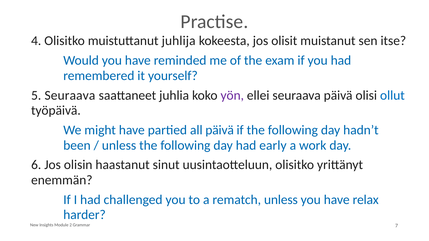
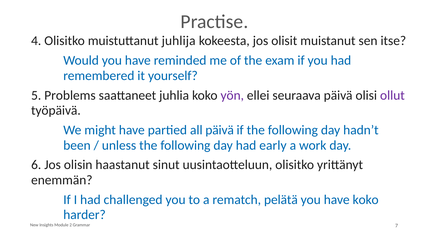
5 Seuraava: Seuraava -> Problems (70, 95)
ollut colour: blue -> purple (392, 95)
rematch unless: unless -> pelätä (281, 200)
have relax: relax -> koko (366, 200)
